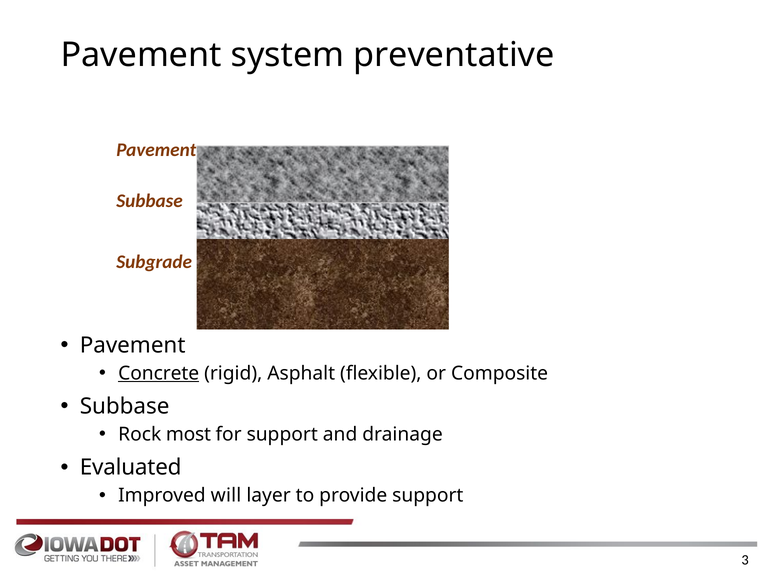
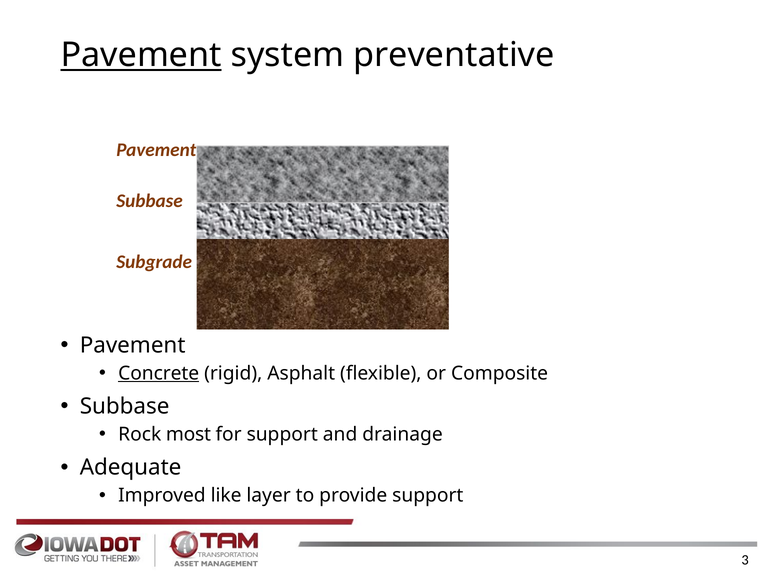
Pavement underline: none -> present (141, 55)
Evaluated: Evaluated -> Adequate (131, 467)
will: will -> like (226, 495)
